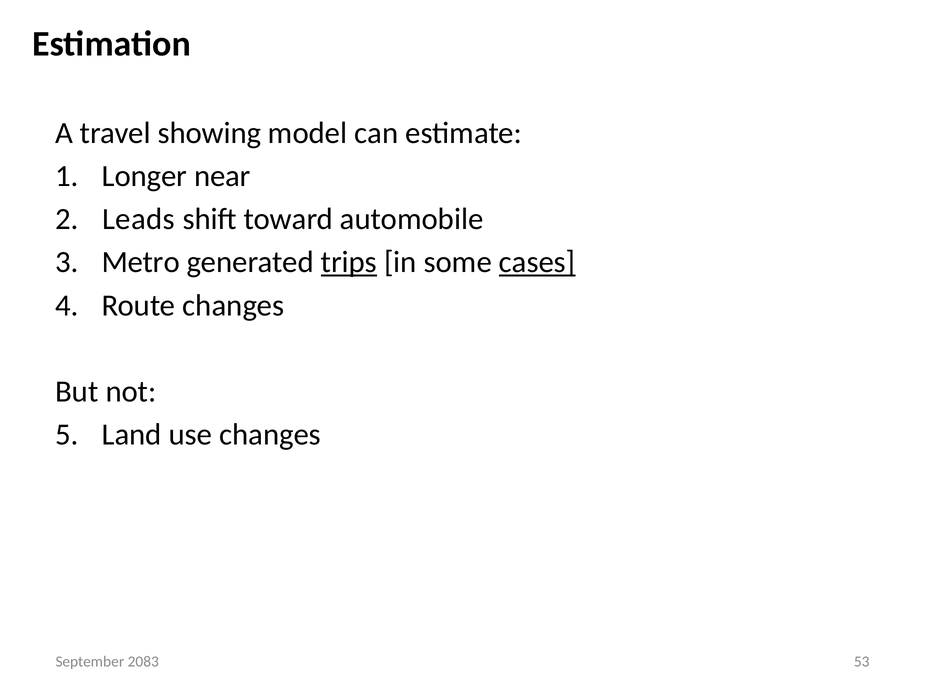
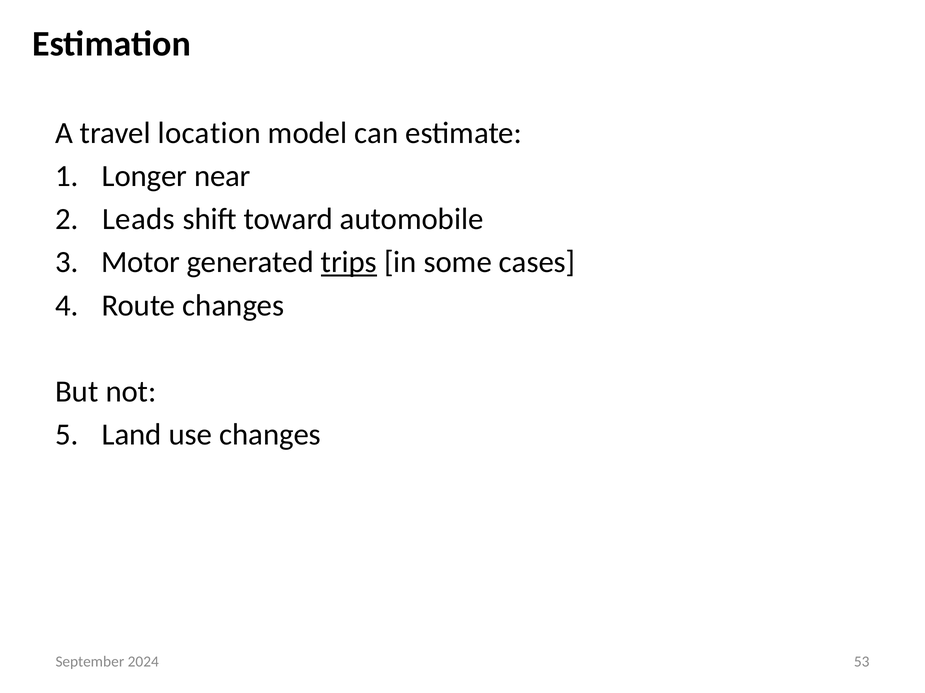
showing: showing -> location (209, 133)
Metro: Metro -> Motor (141, 263)
cases underline: present -> none (537, 263)
2083: 2083 -> 2024 (143, 663)
